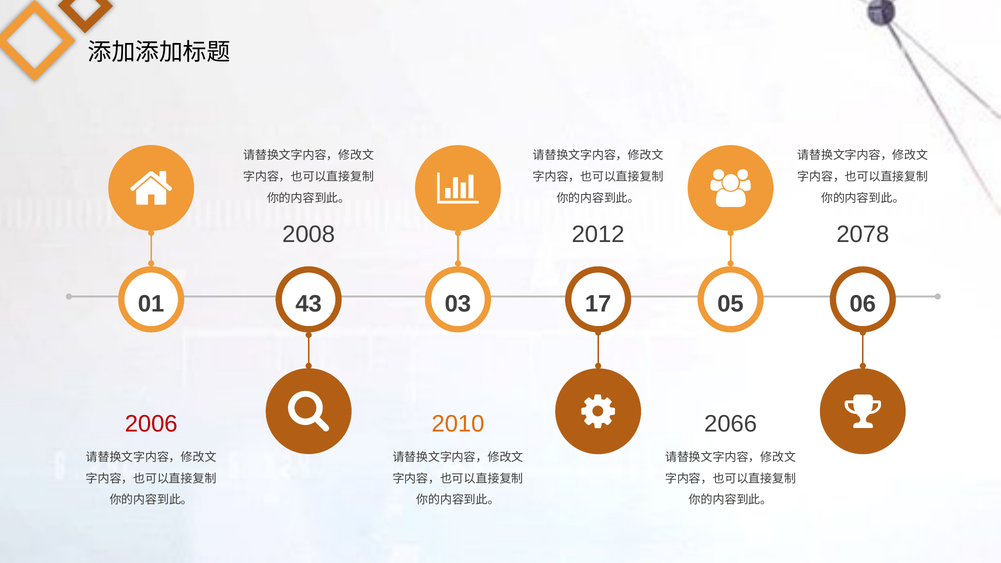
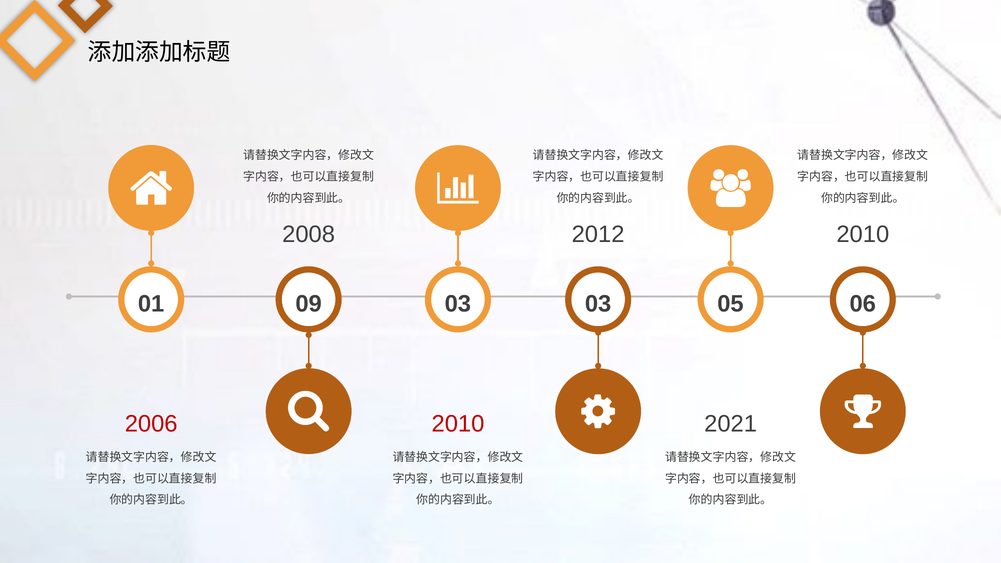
2078: 2078 -> 2010 (863, 234)
43: 43 -> 09 (309, 304)
03 17: 17 -> 03 (598, 304)
2010 colour: orange -> red (458, 424)
2066: 2066 -> 2021 (731, 424)
